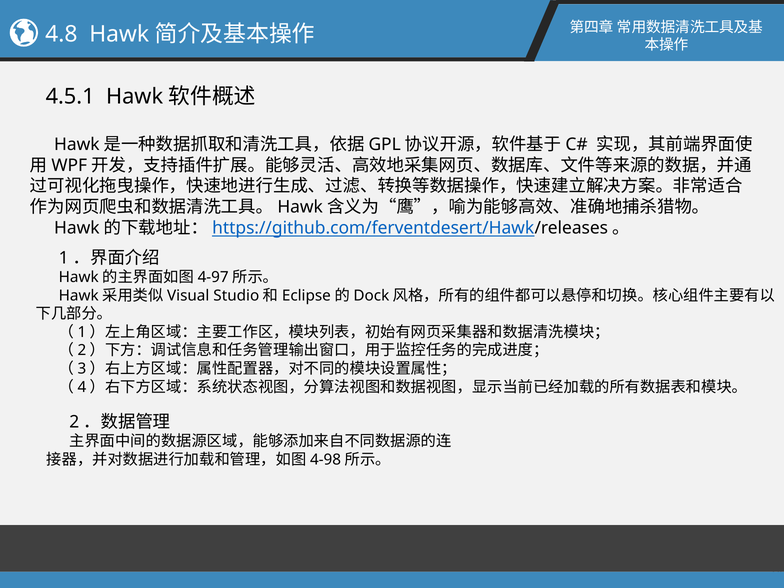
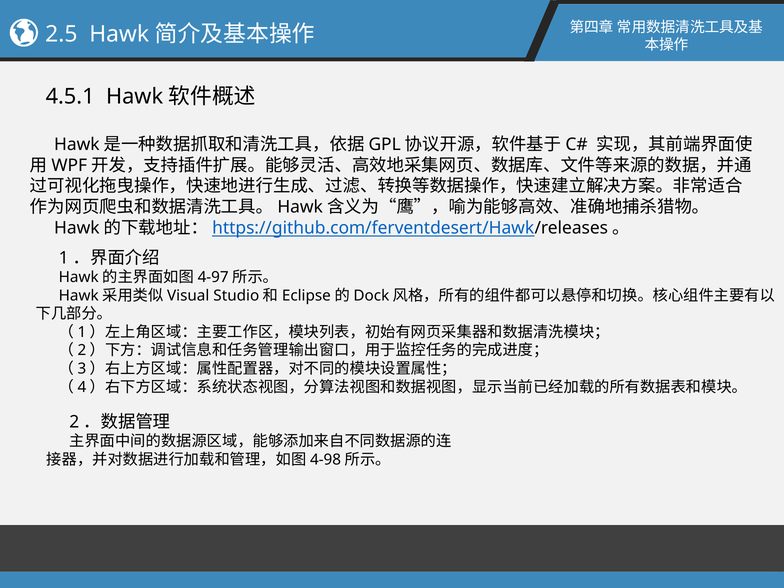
4.8: 4.8 -> 2.5 (61, 34)
